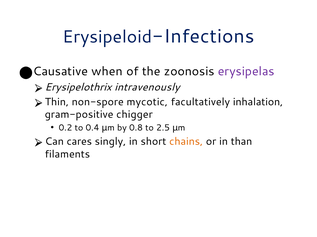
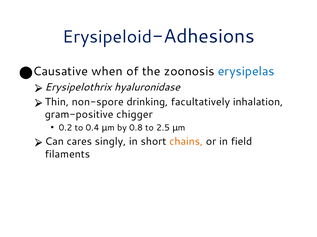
Infections: Infections -> Adhesions (203, 36)
erysipelas colour: purple -> blue (246, 72)
intravenously: intravenously -> hyaluronidase (147, 87)
mycotic: mycotic -> drinking (147, 102)
than: than -> field (241, 142)
